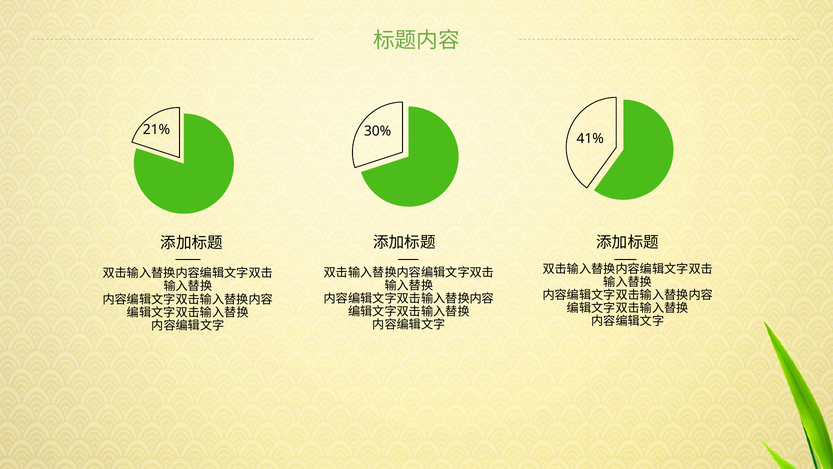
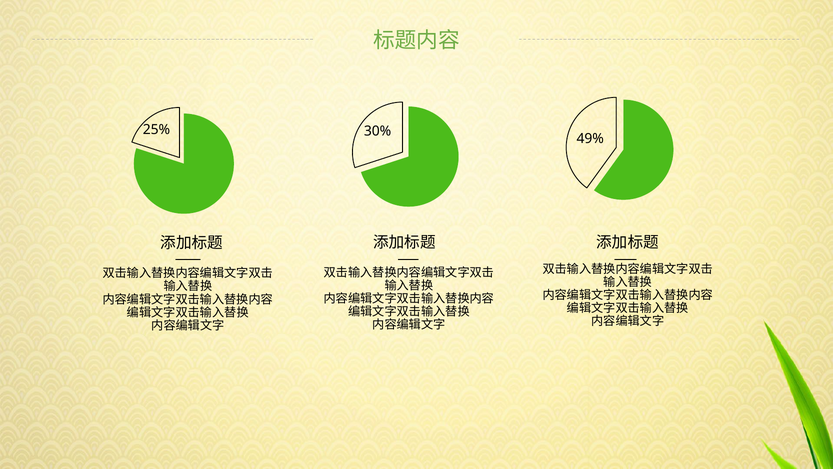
21%: 21% -> 25% (156, 130)
41%: 41% -> 49% (590, 138)
